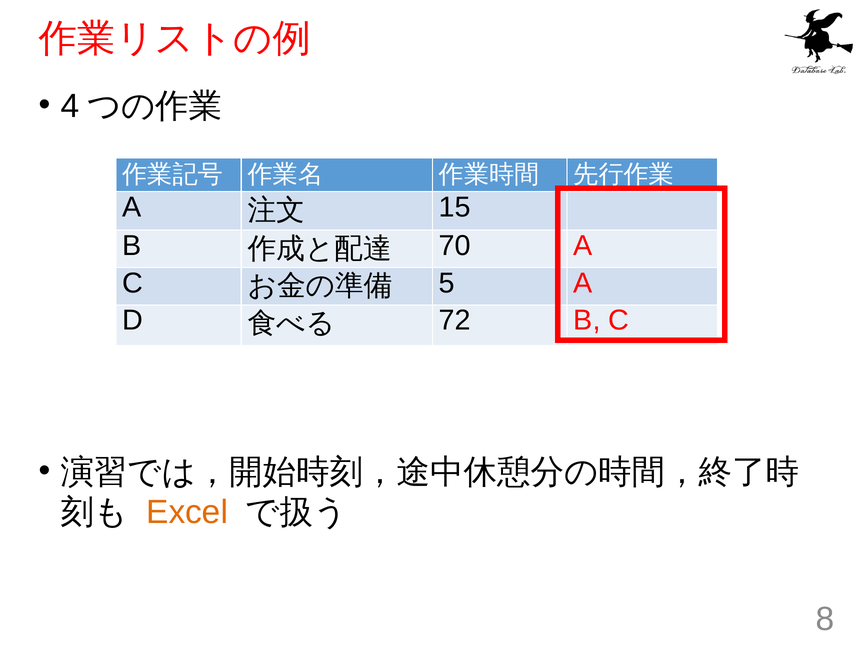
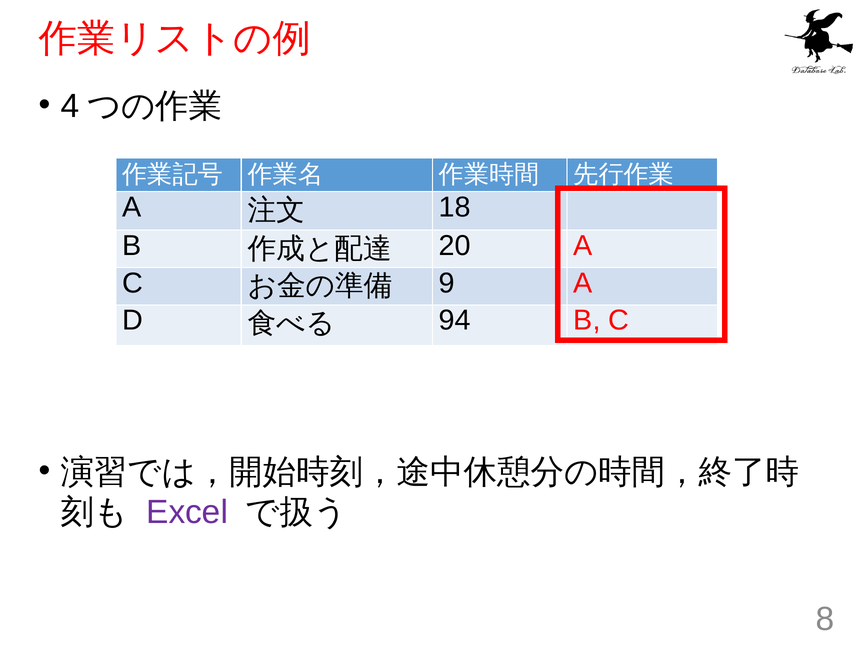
15: 15 -> 18 (455, 207)
70: 70 -> 20 (455, 246)
5: 5 -> 9 (447, 283)
72: 72 -> 94 (455, 320)
Excel colour: orange -> purple (187, 512)
